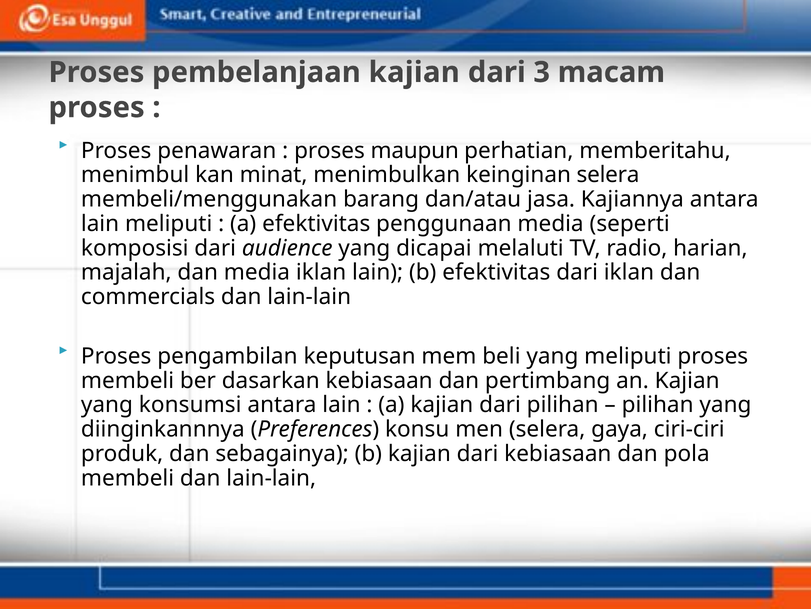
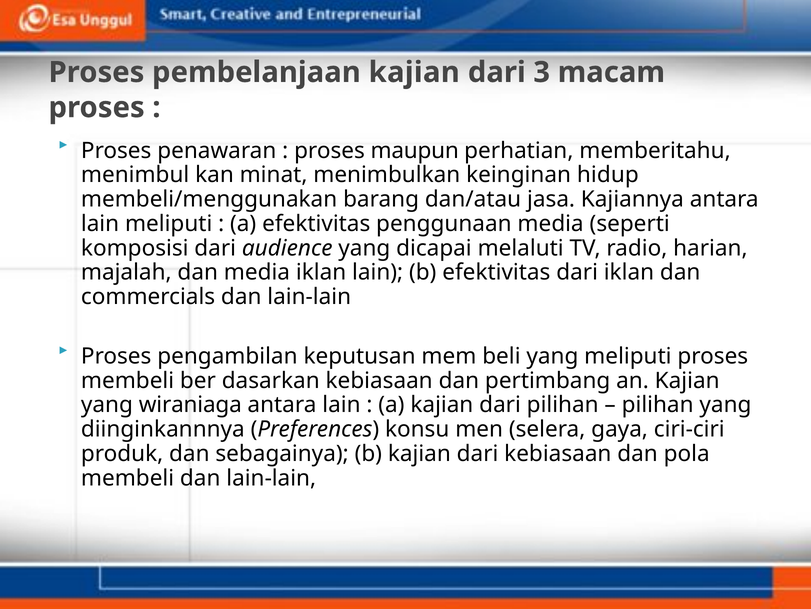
keinginan selera: selera -> hidup (608, 175)
konsumsi: konsumsi -> wiraniaga (190, 405)
